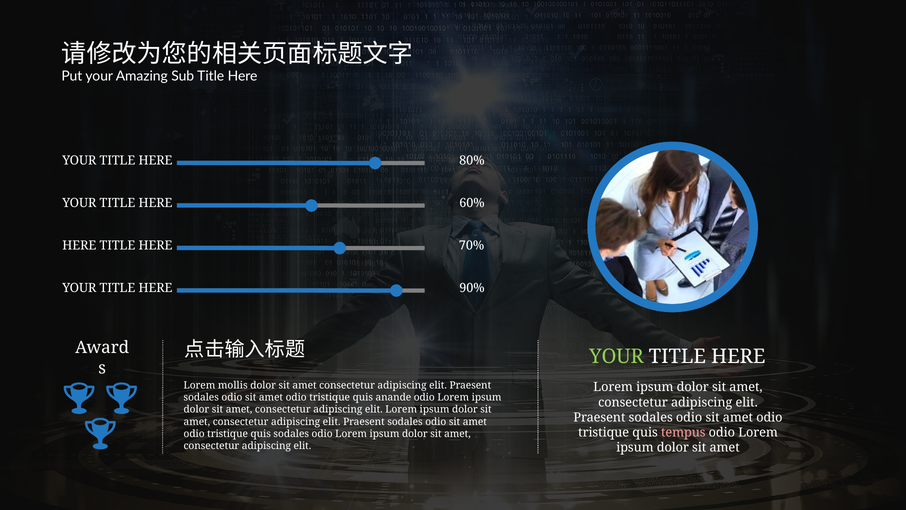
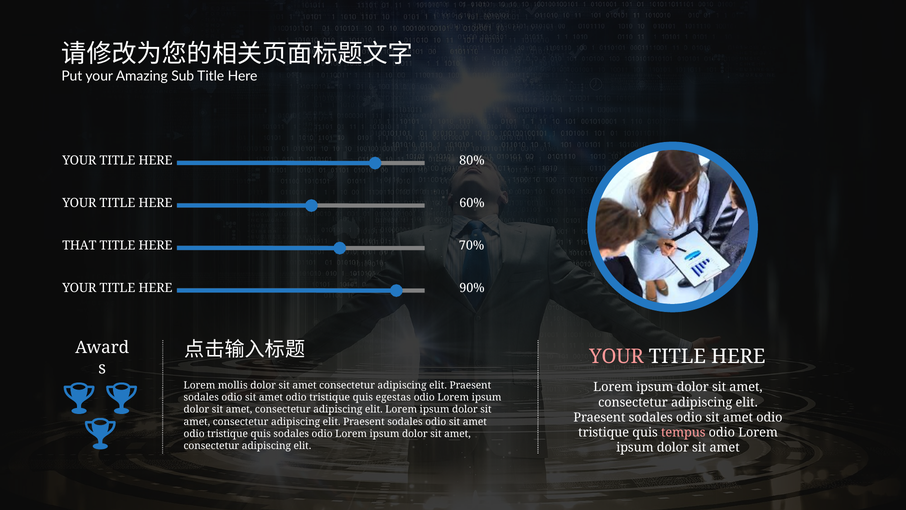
HERE: HERE -> THAT (79, 245)
YOUR colour: light green -> pink (616, 357)
anande: anande -> egestas (393, 397)
